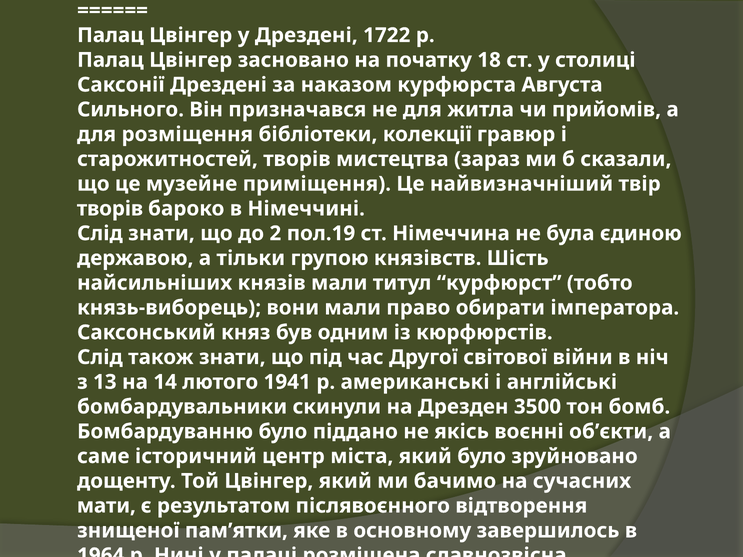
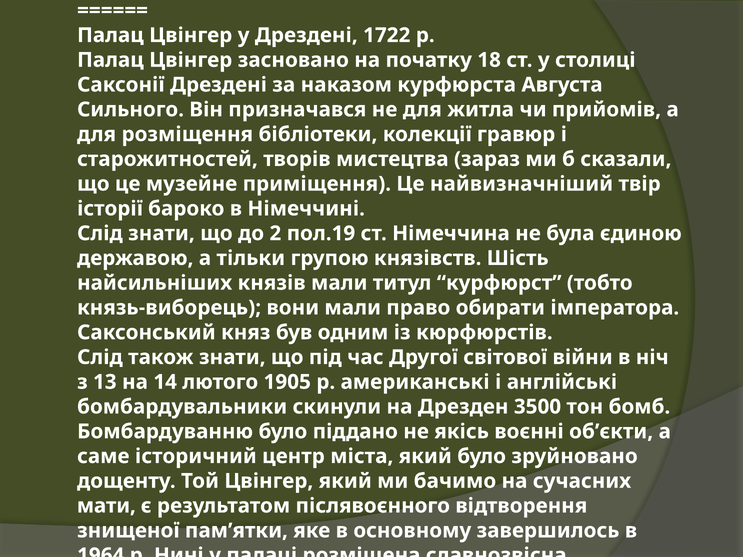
творів: творів -> історії (110, 209)
1941: 1941 -> 1905 (287, 382)
